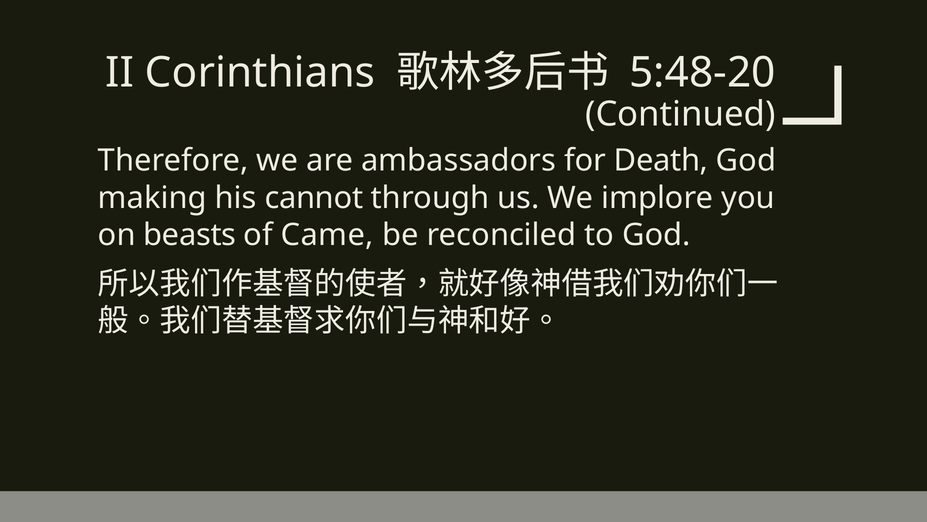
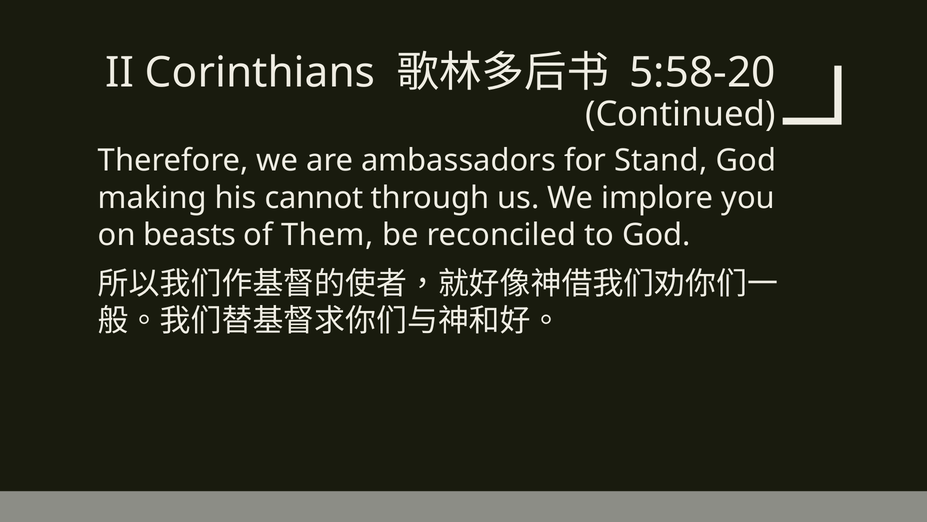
5:48-20: 5:48-20 -> 5:58-20 (702, 73)
Death: Death -> Stand (661, 161)
Came: Came -> Them (327, 235)
